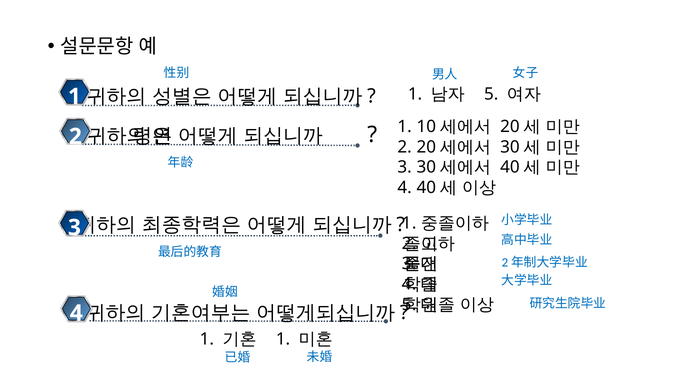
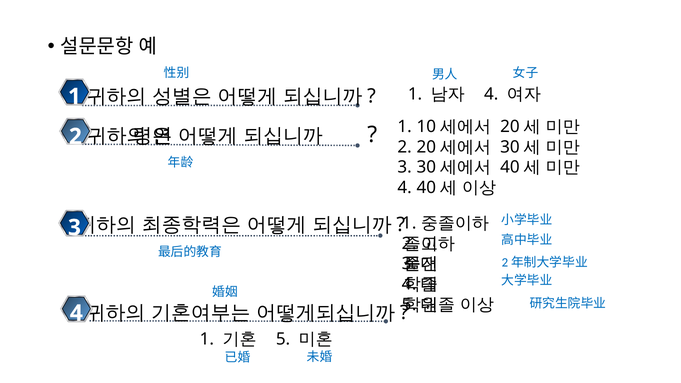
5: 5 -> 4 (491, 94)
1: 1 -> 5 (283, 339)
